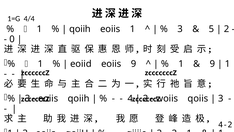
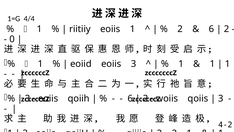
qoiih: qoiih -> riitiiy (80, 29)
3: 3 -> 2 (180, 29)
5: 5 -> 6 (211, 29)
eoiis 9: 9 -> 3 (134, 64)
9: 9 -> 1 (212, 64)
4: 4 -> 6 (130, 98)
